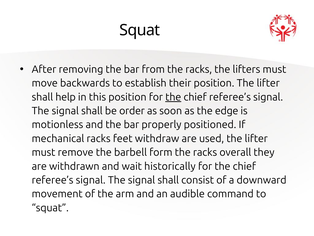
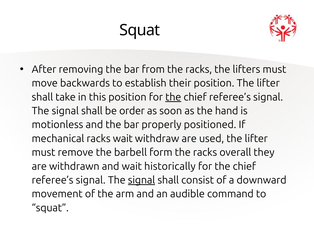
help: help -> take (66, 97)
edge: edge -> hand (227, 111)
racks feet: feet -> wait (123, 138)
signal underline: none -> present (142, 180)
